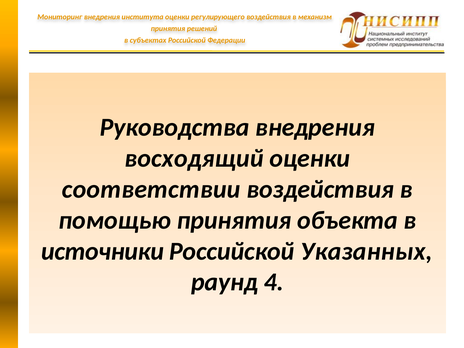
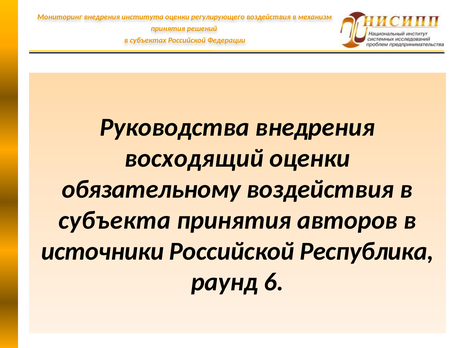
соответствии: соответствии -> обязательному (151, 189)
помощью: помощью -> субъекта (115, 220)
объекта: объекта -> авторов (347, 220)
Указанных: Указанных -> Республика (367, 251)
4: 4 -> 6 (274, 282)
